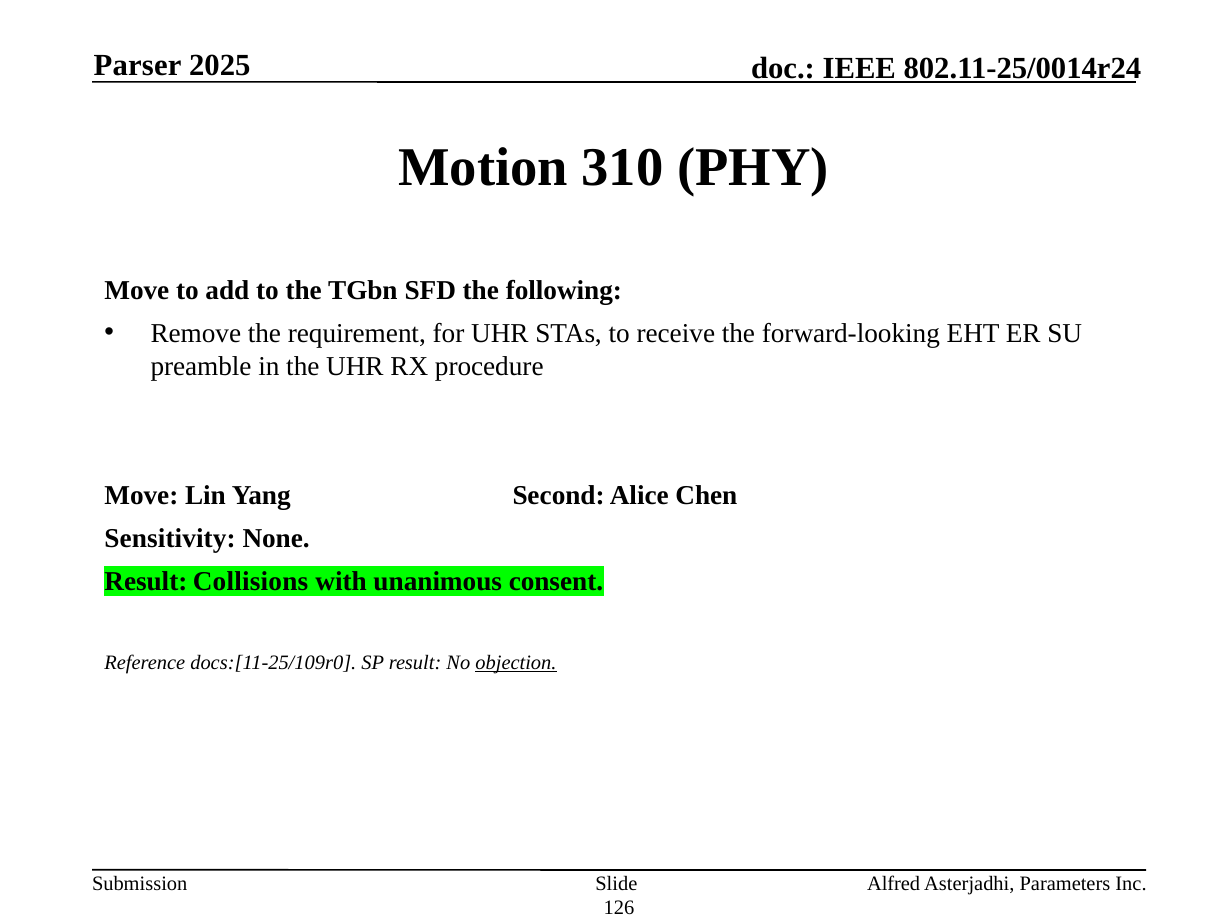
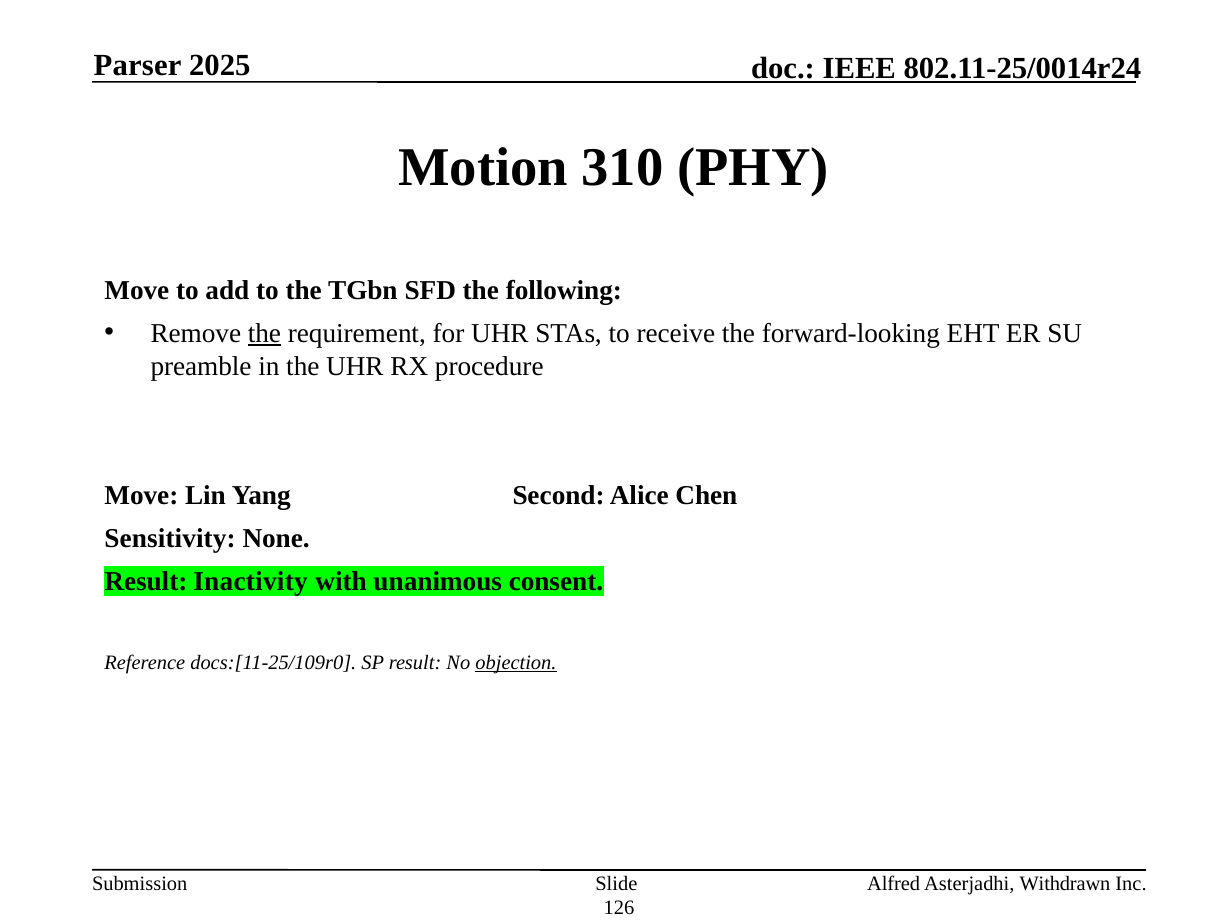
the underline: none -> present (264, 333)
Collisions: Collisions -> Inactivity (251, 581)
Parameters: Parameters -> Withdrawn (1065, 883)
